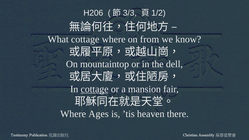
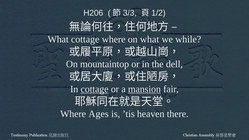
on from: from -> what (150, 39)
know: know -> while (188, 39)
mansion underline: none -> present (144, 89)
